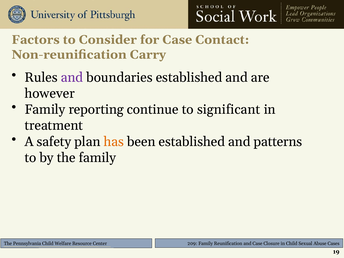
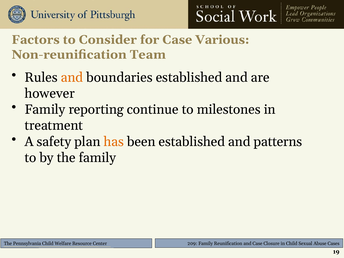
Contact: Contact -> Various (222, 40)
Carry: Carry -> Team (148, 55)
and colour: purple -> orange (72, 77)
significant: significant -> milestones (229, 109)
